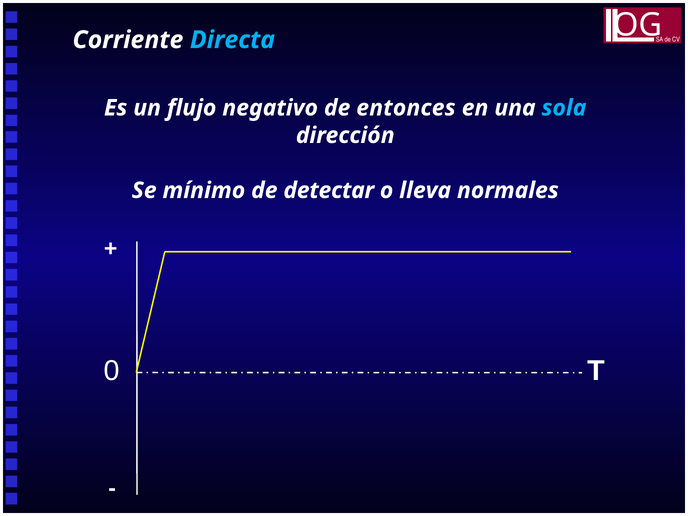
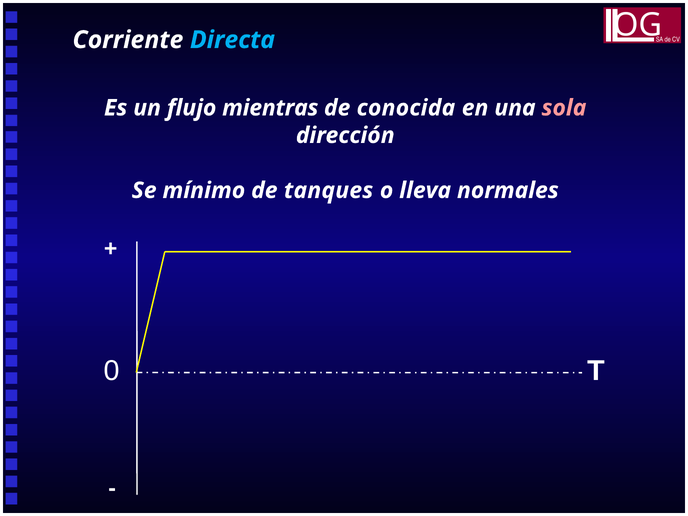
negativo: negativo -> mientras (270, 108)
entonces: entonces -> conocida (406, 108)
sola colour: light blue -> pink (564, 108)
detectar: detectar -> tanques (329, 190)
